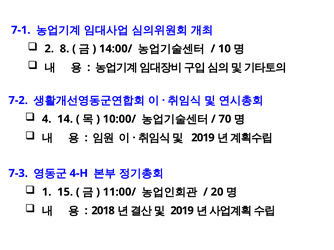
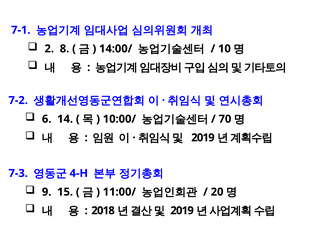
4: 4 -> 6 (47, 119)
1: 1 -> 9 (47, 192)
